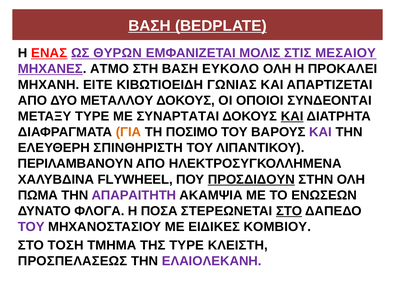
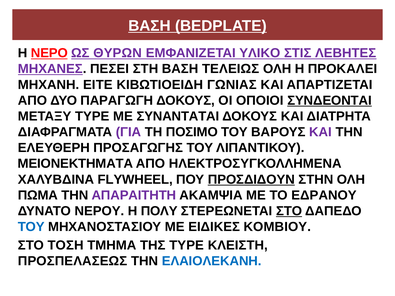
ΕΝΑΣ: ΕΝΑΣ -> ΝΕΡΟ (49, 53)
ΜΟΛΙΣ: ΜΟΛΙΣ -> ΥΛΙΚΟ (260, 53)
ΜΕΣΑΙΟΥ: ΜΕΣΑΙΟΥ -> ΛΕΒΗΤΕΣ (346, 53)
ΑΤΜΟ: ΑΤΜΟ -> ΠΕΣΕΙ (110, 69)
ΕΥΚΟΛΟ: ΕΥΚΟΛΟ -> ΤΕΛΕΙΩΣ (231, 69)
ΜΕΤΑΛΛΟΥ: ΜΕΤΑΛΛΟΥ -> ΠΑΡΑΓΩΓΗ (117, 101)
ΣΥΝΔΕΟΝΤΑΙ underline: none -> present (329, 101)
ΣΥΝΑΡΤΑΤΑΙ: ΣΥΝΑΡΤΑΤΑΙ -> ΣΥΝΑΝΤΑΤΑΙ (178, 116)
ΚΑΙ underline: present -> none (292, 116)
ΓΙΑ colour: orange -> purple (129, 132)
ΣΠΙΝΘΗΡΙΣΤΗ: ΣΠΙΝΘΗΡΙΣΤΗ -> ΠΡΟΣΑΓΩΓΗΣ (138, 148)
ΠΕΡΙΛΑΜΒΑΝΟΥΝ: ΠΕΡΙΛΑΜΒΑΝΟΥΝ -> ΜΕΙΟΝΕΚΤΗΜΑΤΑ (75, 164)
ΕΝΩΣΕΩΝ: ΕΝΩΣΕΩΝ -> ΕΔΡΑΝΟΥ (324, 195)
ΦΛΟΓΑ: ΦΛΟΓΑ -> ΝΕΡΟΥ (99, 211)
ΠΟΣΑ: ΠΟΣΑ -> ΠΟΛΥ (159, 211)
ΤΟΥ colour: purple -> blue (31, 227)
ΕΛΑΙΟΛΕΚΑΝΗ colour: purple -> blue (212, 261)
